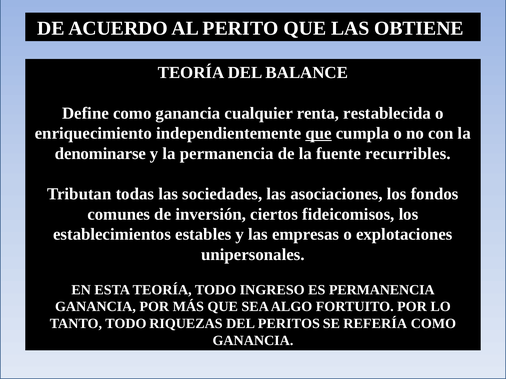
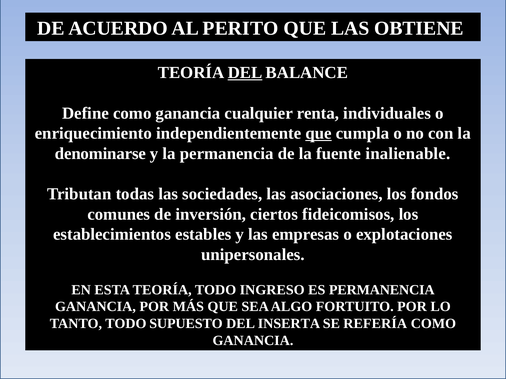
DEL underline: none -> present (245, 73)
restablecida: restablecida -> individuales (387, 113)
recurribles: recurribles -> inalienable (408, 154)
RIQUEZAS: RIQUEZAS -> SUPUESTO (186, 324)
PERITOS: PERITOS -> INSERTA (289, 324)
